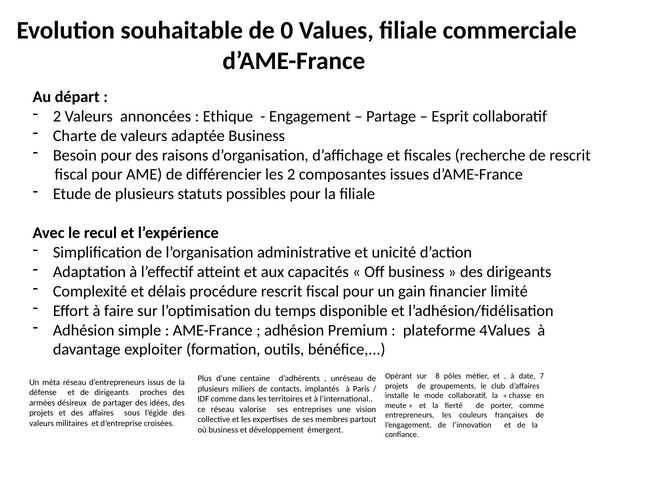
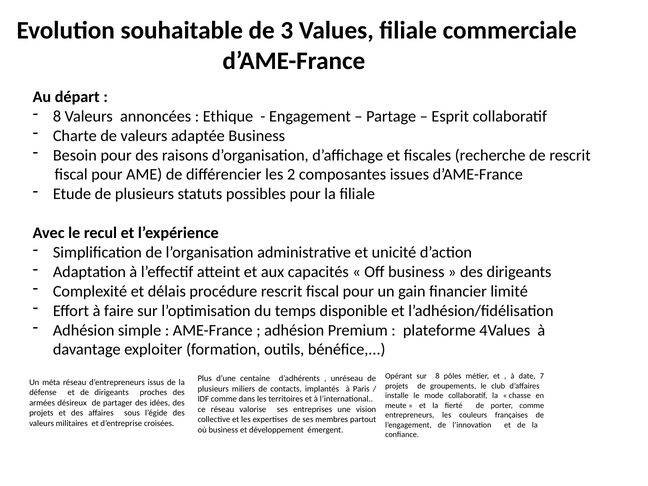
0: 0 -> 3 (287, 31)
2: 2 -> 8 (57, 116)
